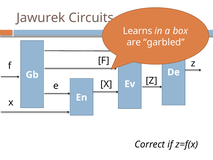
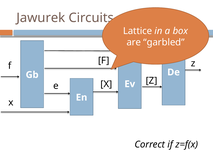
Learns: Learns -> Lattice (138, 31)
